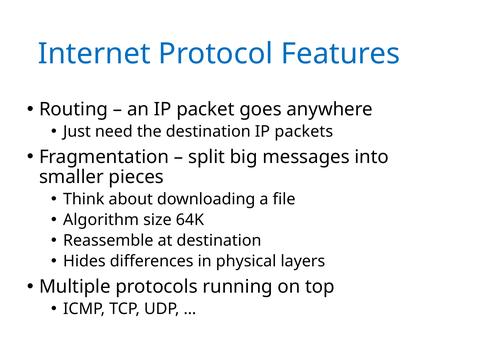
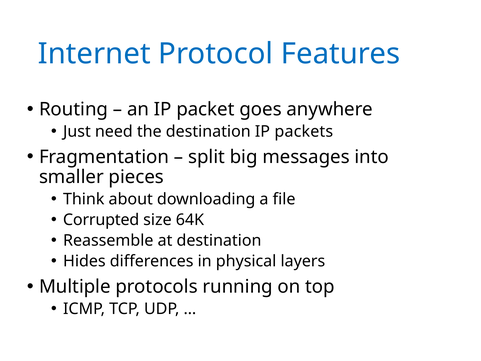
Algorithm: Algorithm -> Corrupted (101, 220)
